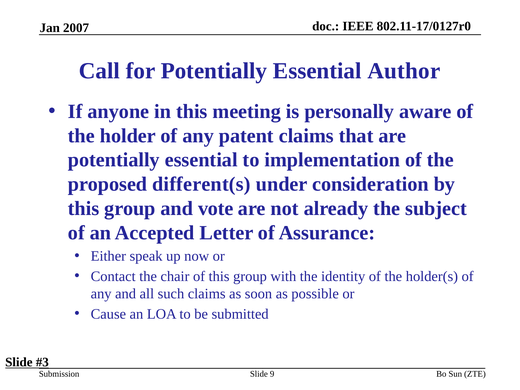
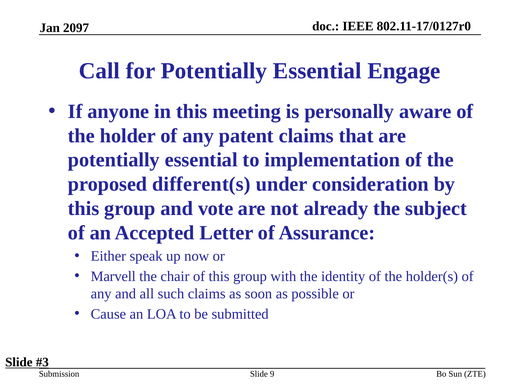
2007: 2007 -> 2097 (76, 28)
Author: Author -> Engage (404, 71)
Contact: Contact -> Marvell (113, 276)
